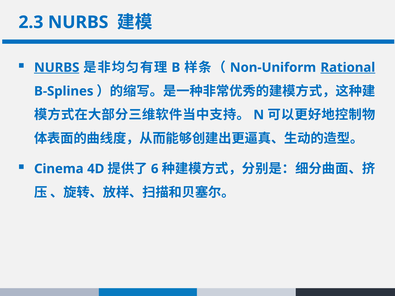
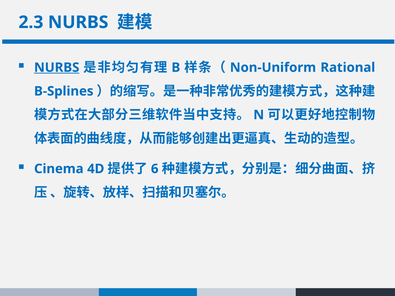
Rational underline: present -> none (348, 68)
